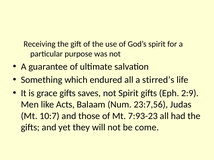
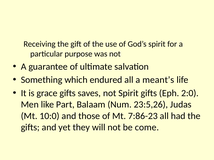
stirred’s: stirred’s -> meant’s (158, 80)
2:9: 2:9 -> 2:0 (190, 93)
Acts: Acts -> Part (65, 105)
23:7,56: 23:7,56 -> 23:5,26 (151, 105)
10:7: 10:7 -> 10:0 (50, 116)
7:93-23: 7:93-23 -> 7:86-23 (143, 116)
